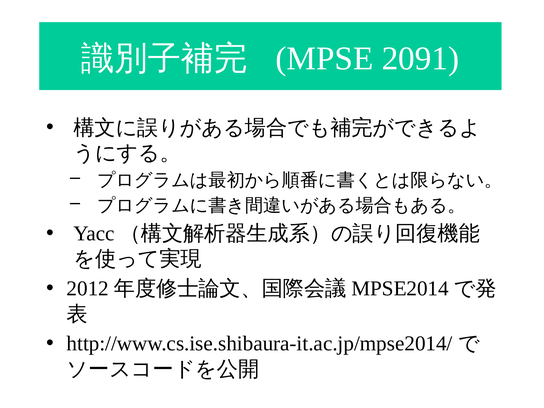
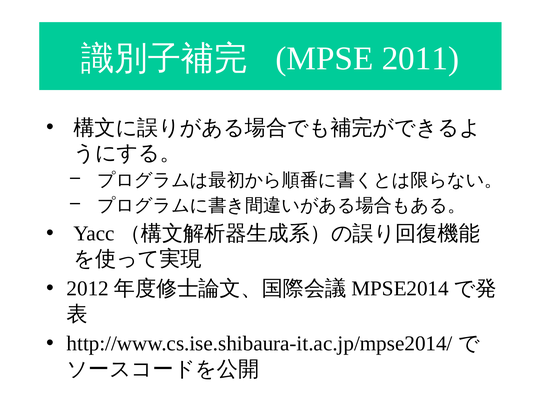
2091: 2091 -> 2011 (420, 58)
